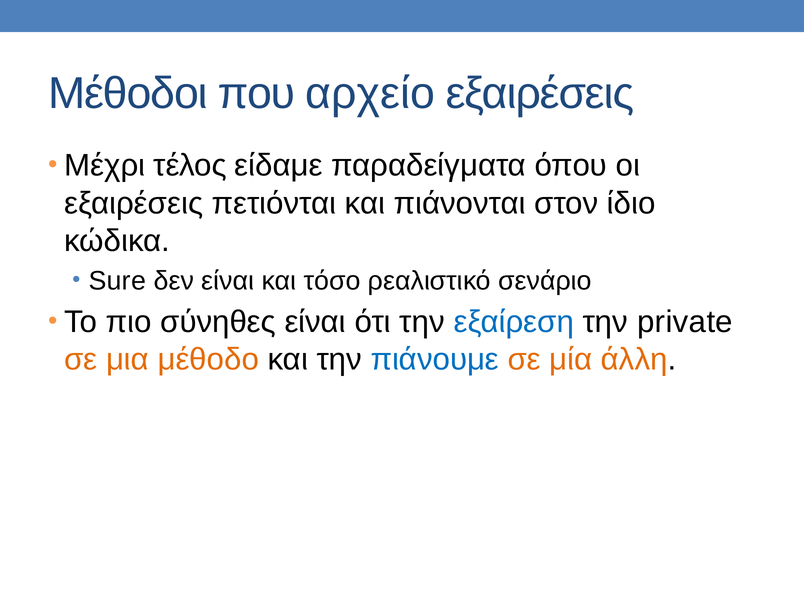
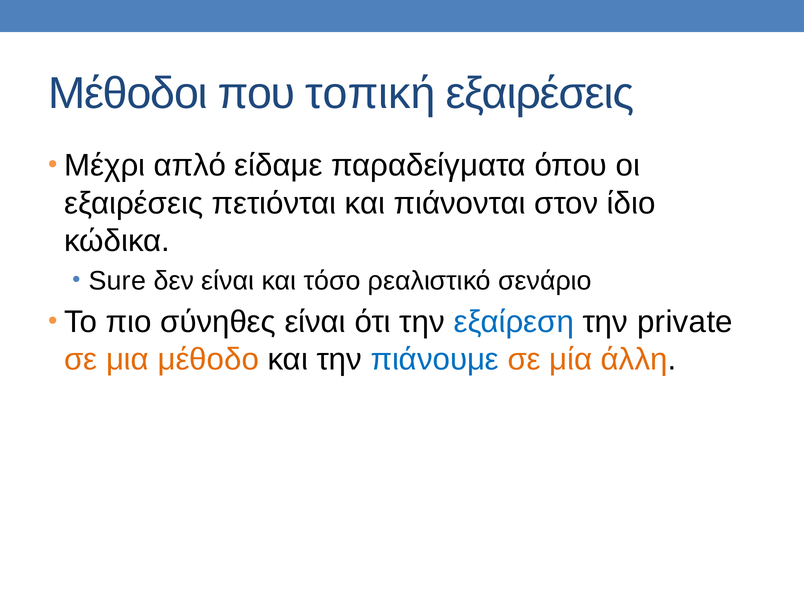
αρχείο: αρχείο -> τοπική (370, 94)
τέλος: τέλος -> απλό (190, 166)
